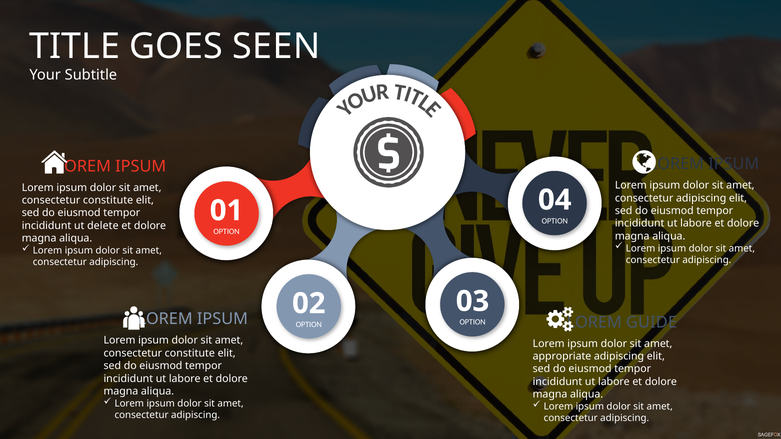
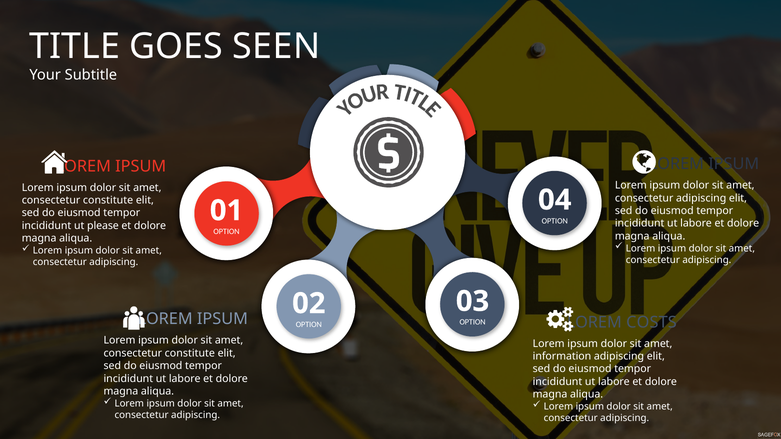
delete: delete -> please (103, 226)
GUIDE: GUIDE -> COSTS (652, 322)
appropriate: appropriate -> information (562, 356)
